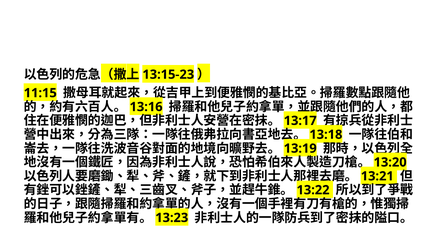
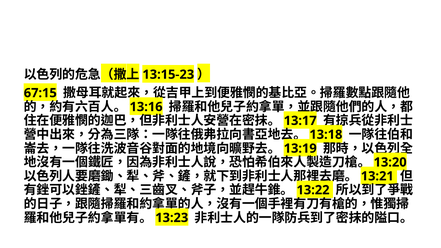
11:15: 11:15 -> 67:15 (40, 93)
